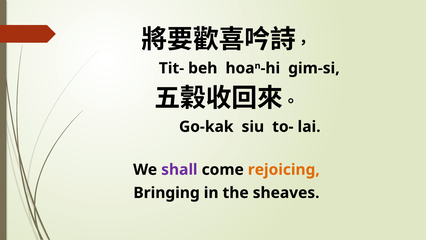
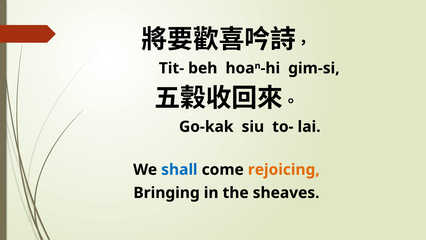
shall colour: purple -> blue (179, 169)
